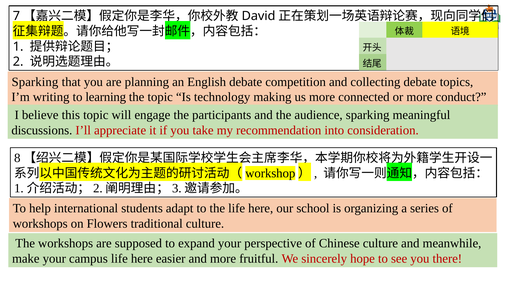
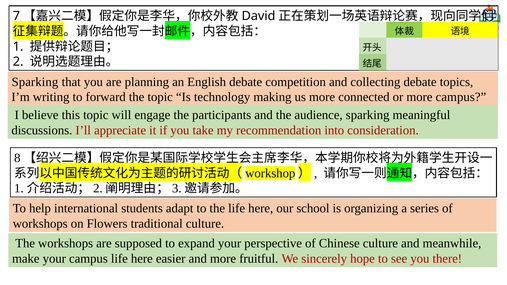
learning: learning -> forward (106, 97)
more conduct: conduct -> campus (461, 97)
